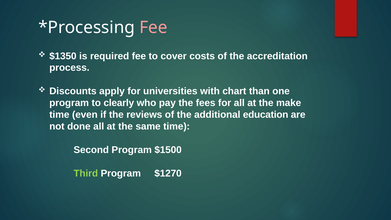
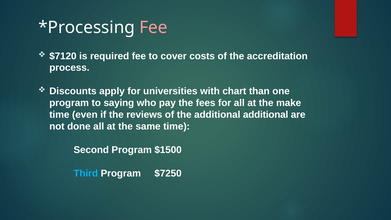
$1350: $1350 -> $7120 (63, 56)
clearly: clearly -> saying (119, 103)
additional education: education -> additional (266, 115)
Third colour: light green -> light blue (86, 173)
$1270: $1270 -> $7250 (168, 173)
